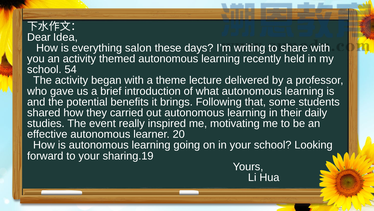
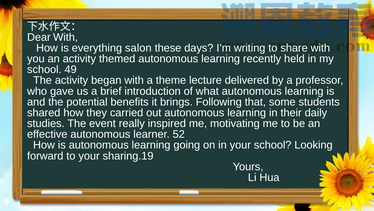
Dear Idea: Idea -> With (65, 37)
54: 54 -> 49 (71, 69)
20: 20 -> 52 (179, 134)
